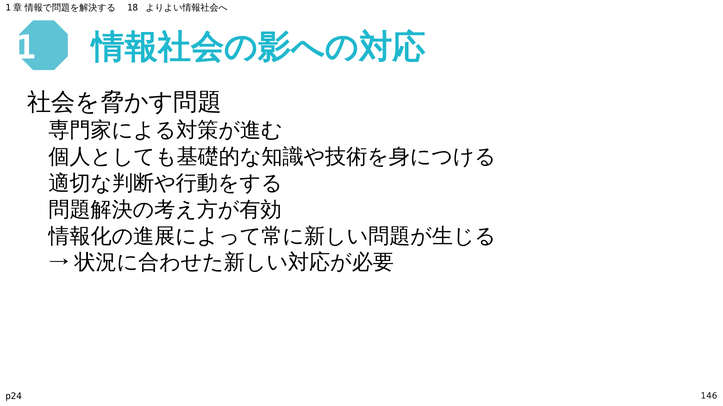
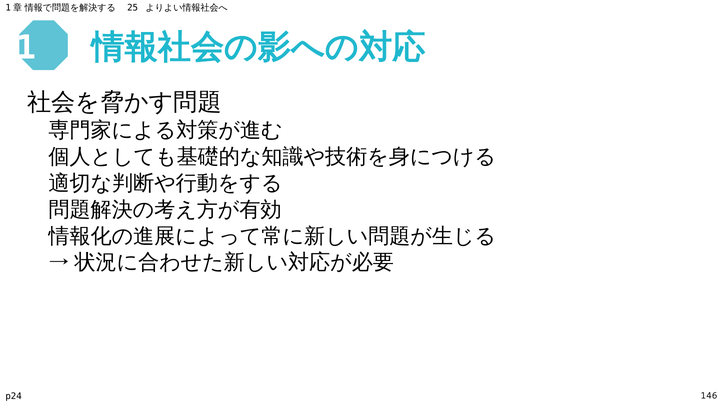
18: 18 -> 25 (133, 8)
